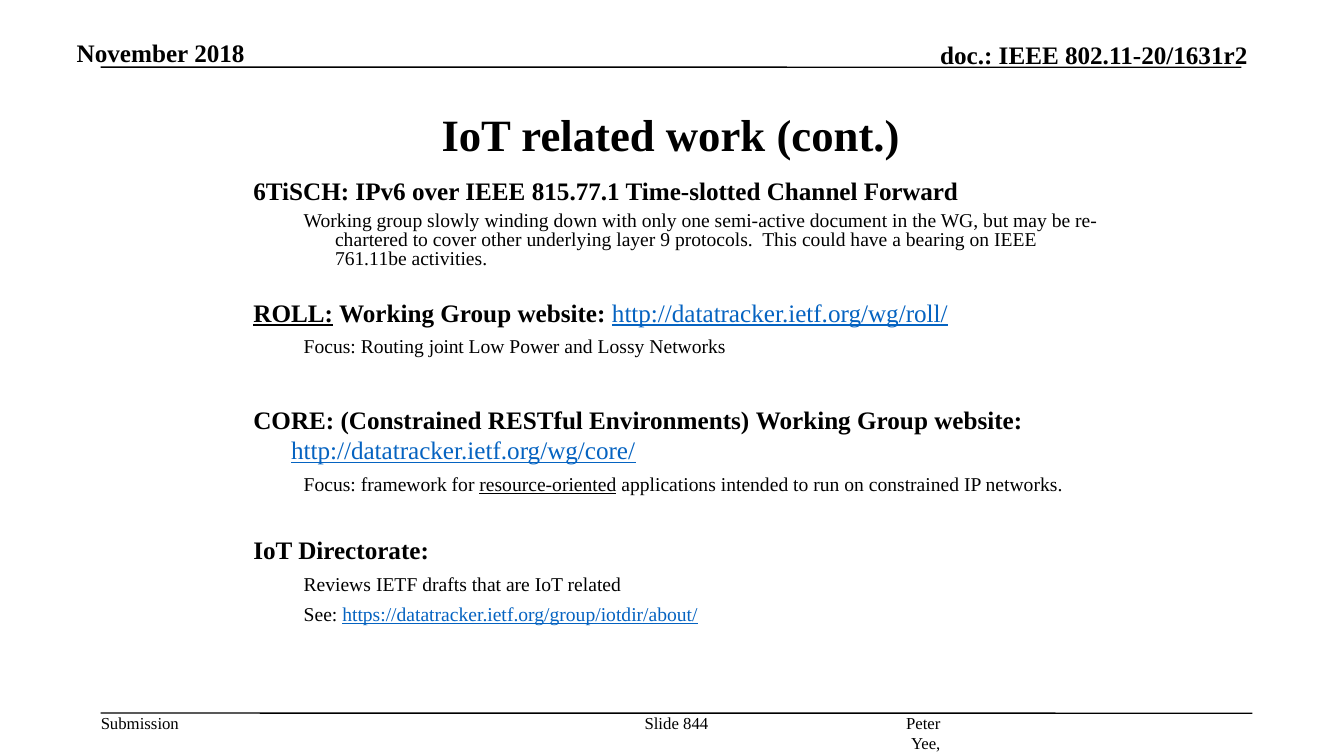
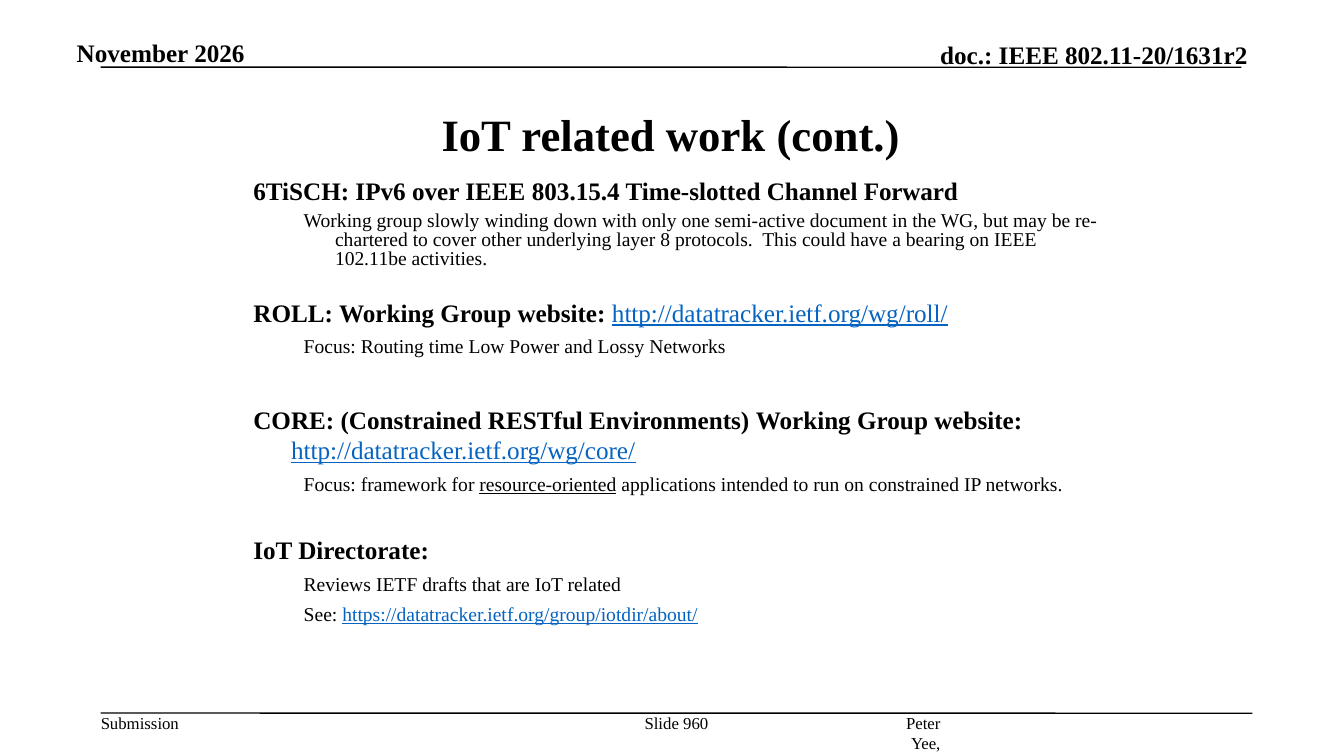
2018: 2018 -> 2026 (219, 54)
815.77.1: 815.77.1 -> 803.15.4 (576, 192)
9: 9 -> 8 (665, 240)
761.11be: 761.11be -> 102.11be (371, 259)
ROLL underline: present -> none (293, 314)
joint: joint -> time (446, 347)
844: 844 -> 960 (696, 724)
